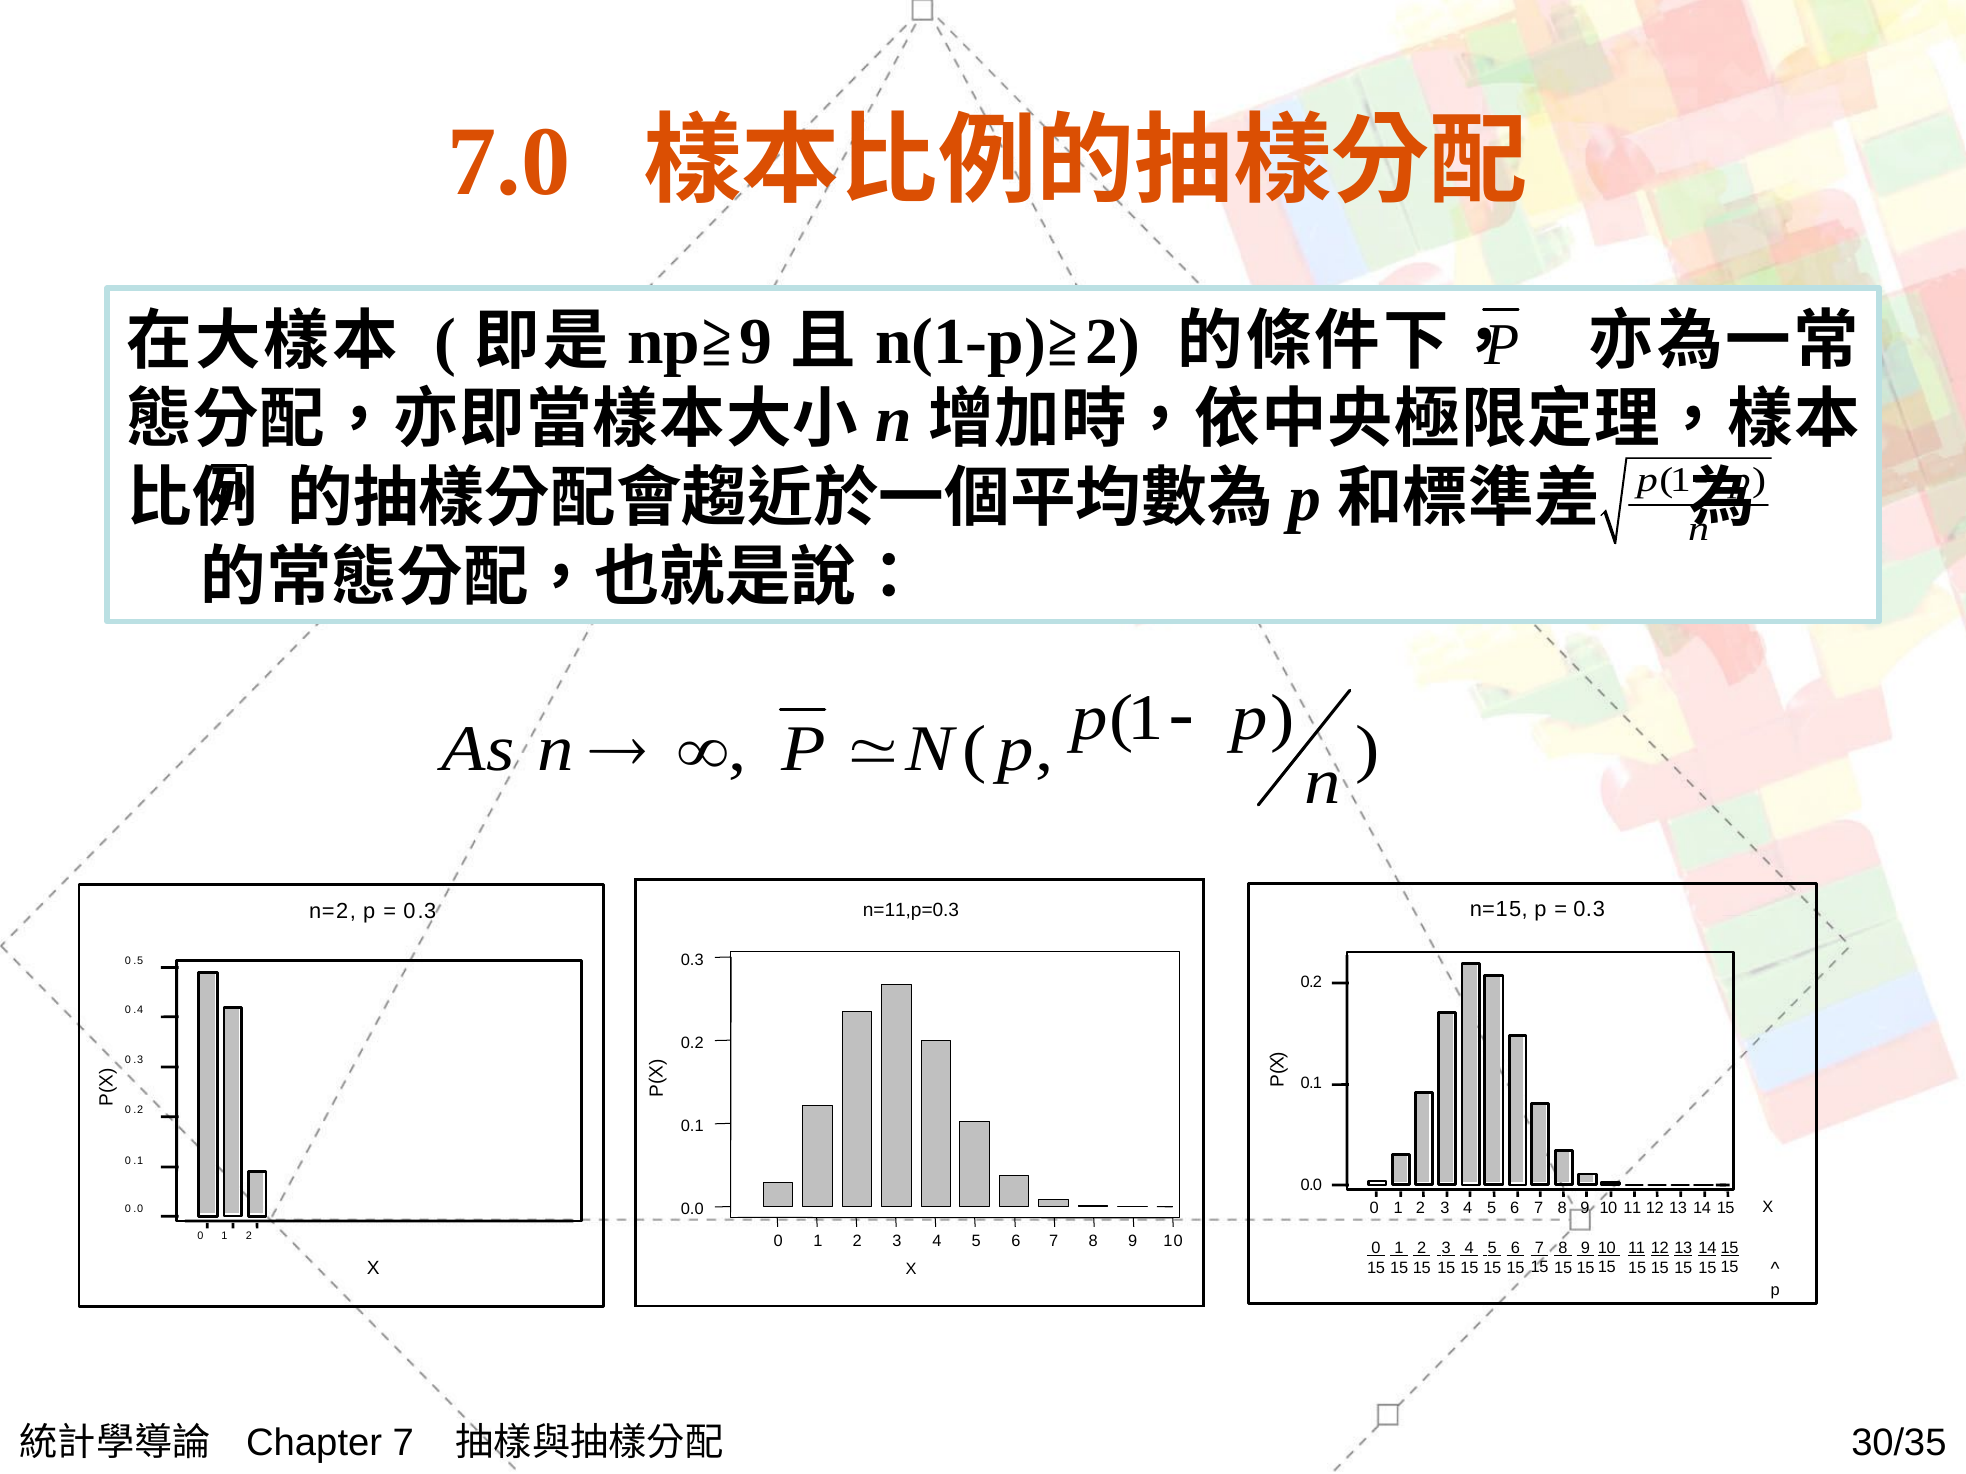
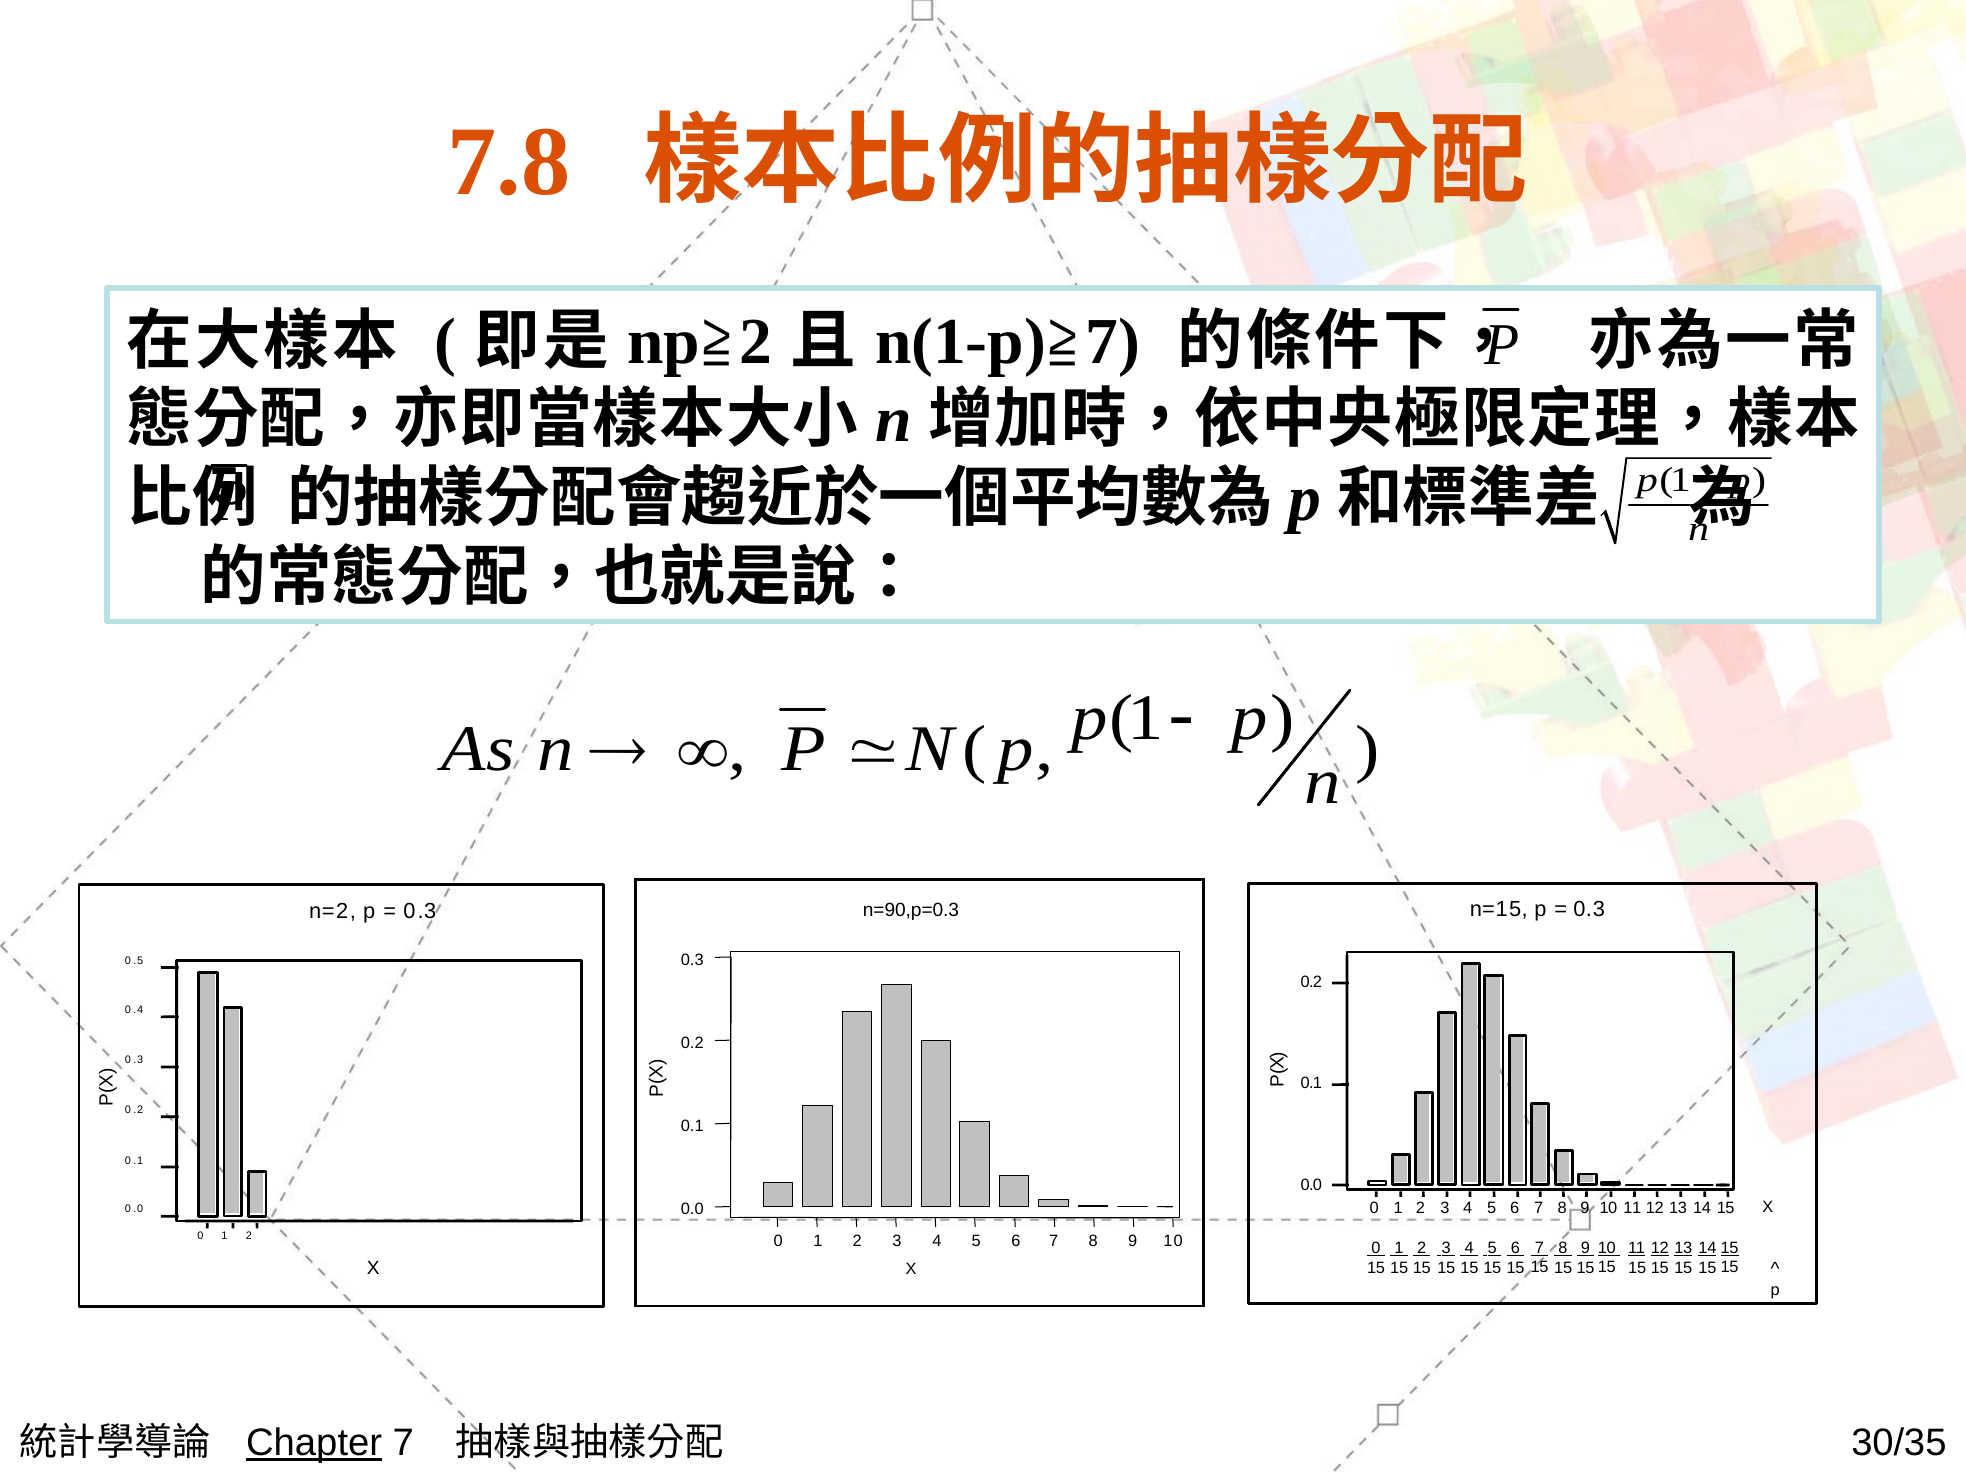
7.0: 7.0 -> 7.8 (509, 162)
9: 9 -> 2 (756, 342)
2: 2 -> 7 (1113, 342)
n=11,p=0.3: n=11,p=0.3 -> n=90,p=0.3 (911, 911)
Chapter underline: none -> present (314, 1444)
